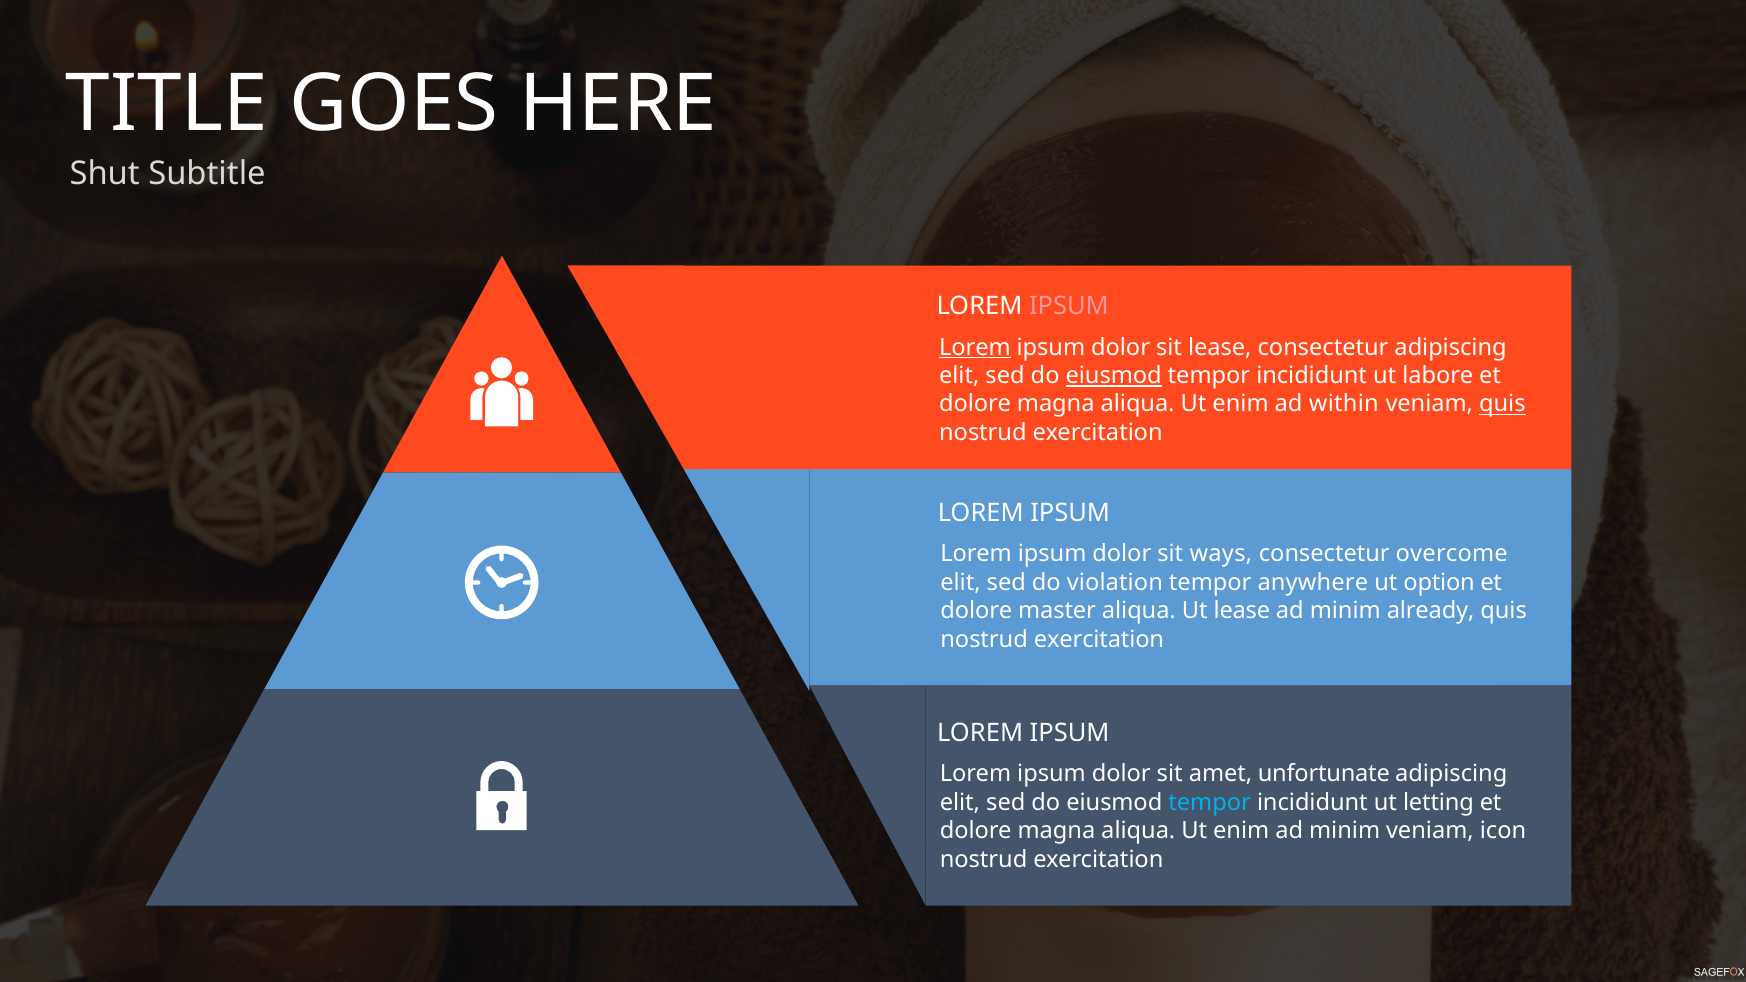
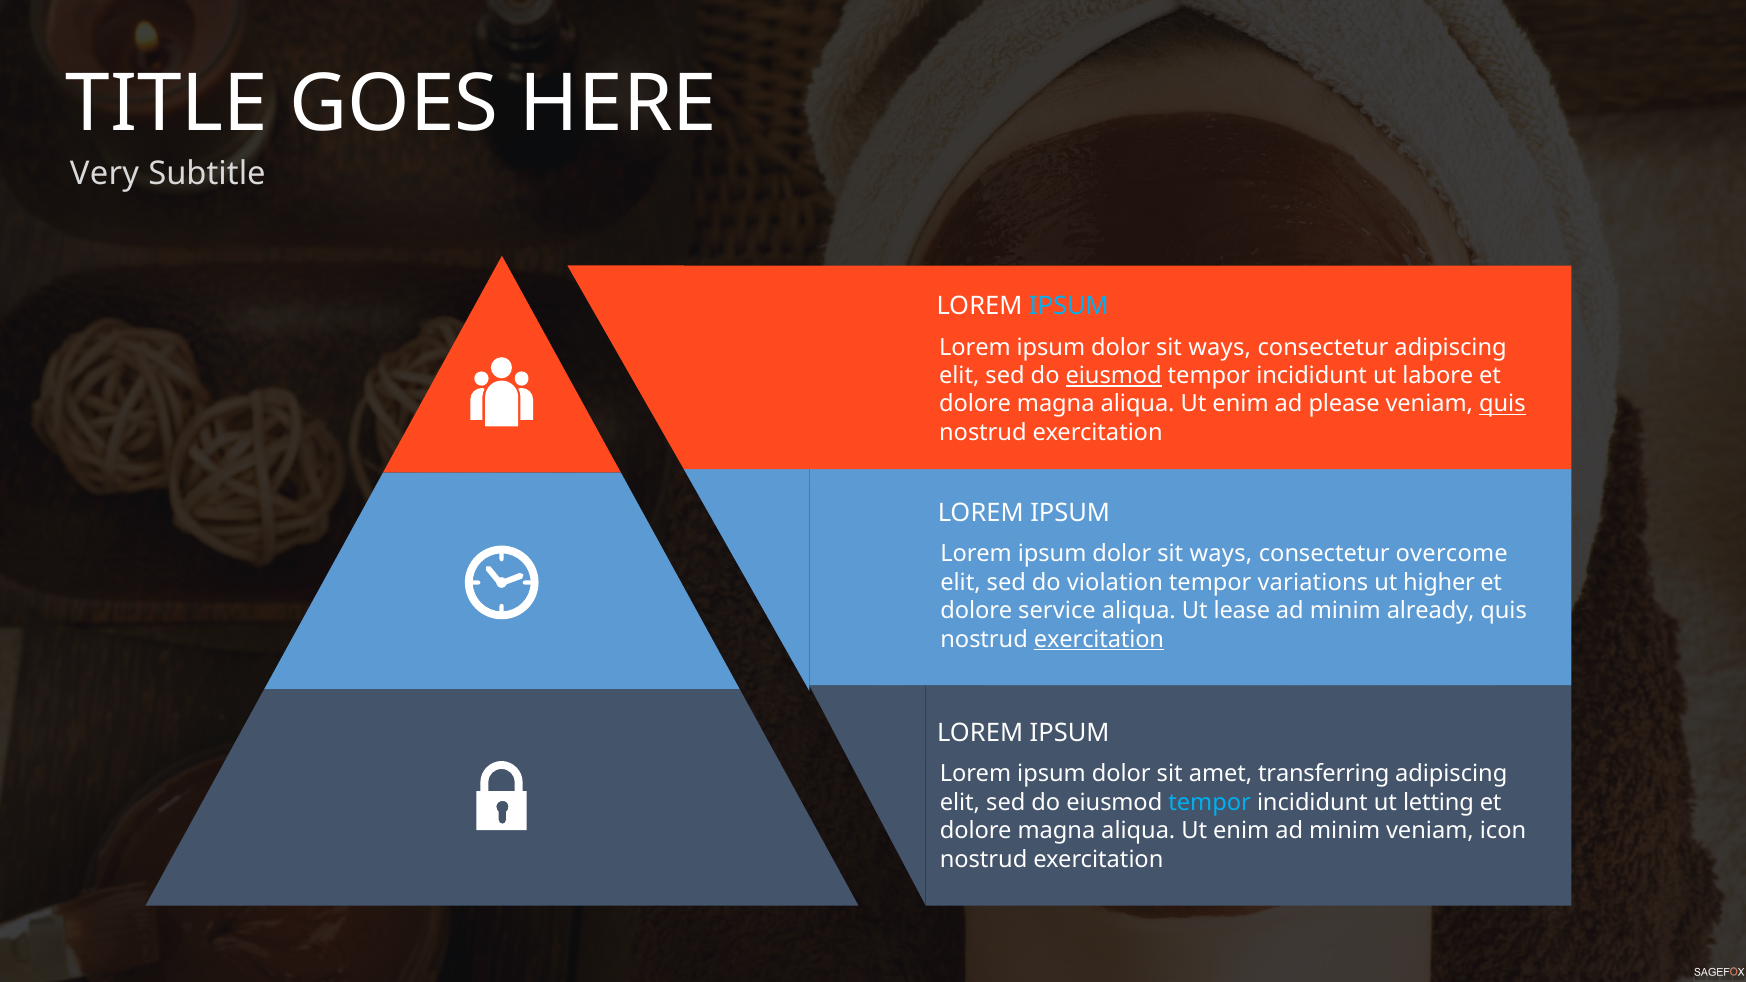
Shut: Shut -> Very (104, 173)
IPSUM colour: pink -> light blue (1069, 306)
Lorem underline: present -> none (975, 347)
lease: lease -> ways (1220, 347)
within: within -> please (1344, 404)
anywhere: anywhere -> variations (1313, 583)
option: option -> higher (1439, 583)
master: master -> service (1057, 611)
exercitation underline: none -> present (1099, 639)
unfortunate: unfortunate -> transferring (1324, 774)
